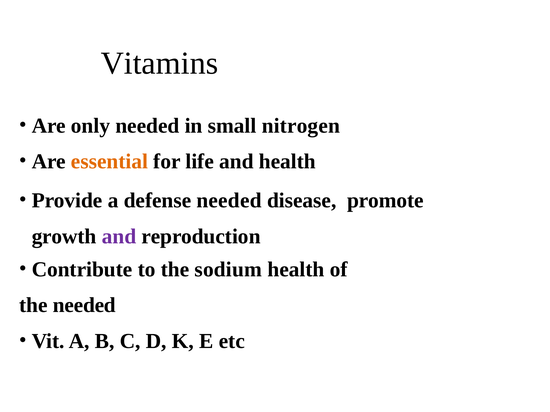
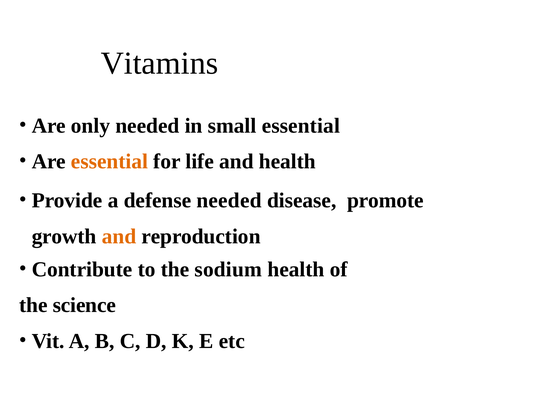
small nitrogen: nitrogen -> essential (301, 126)
and colour: purple -> orange (119, 237)
the needed: needed -> science (84, 306)
